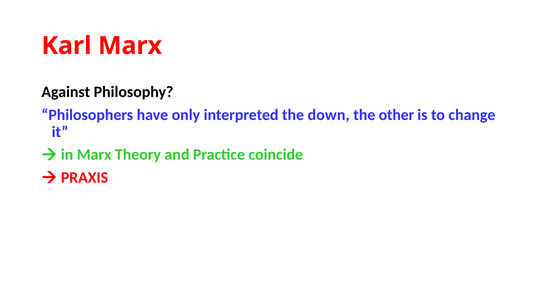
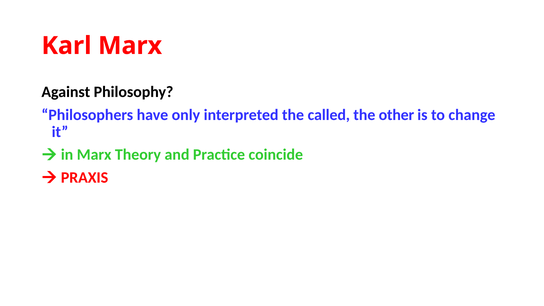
down: down -> called (329, 115)
